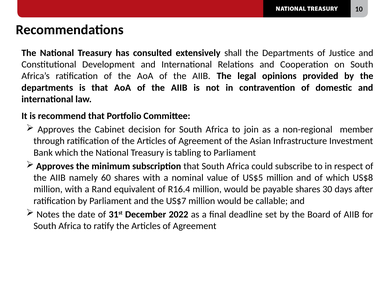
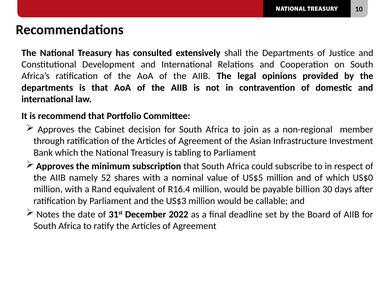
60: 60 -> 52 (106, 178)
US$8: US$8 -> US$0 (363, 178)
payable shares: shares -> billion (308, 189)
US$7: US$7 -> US$3 (176, 201)
